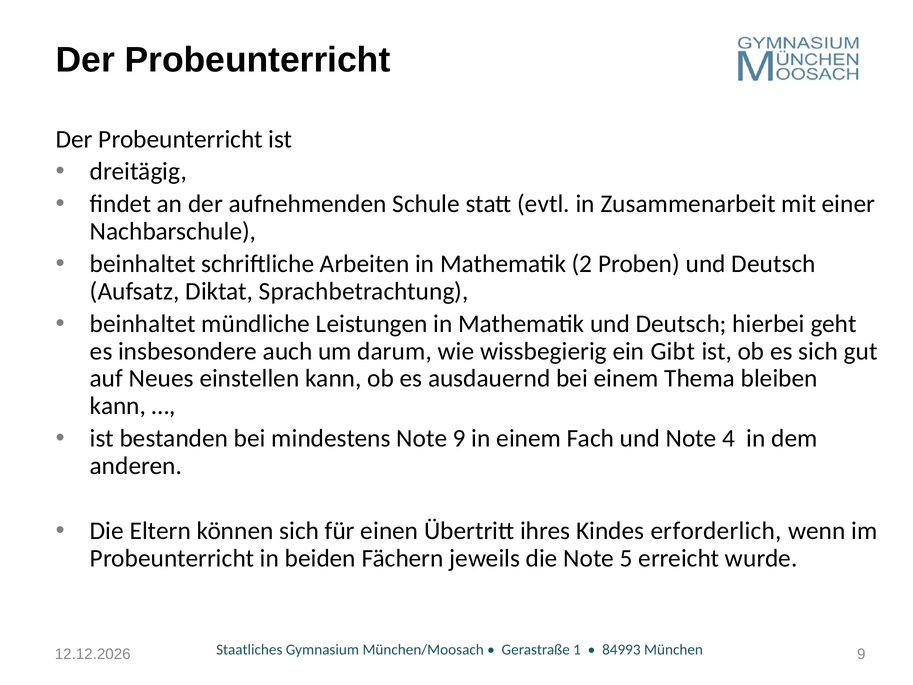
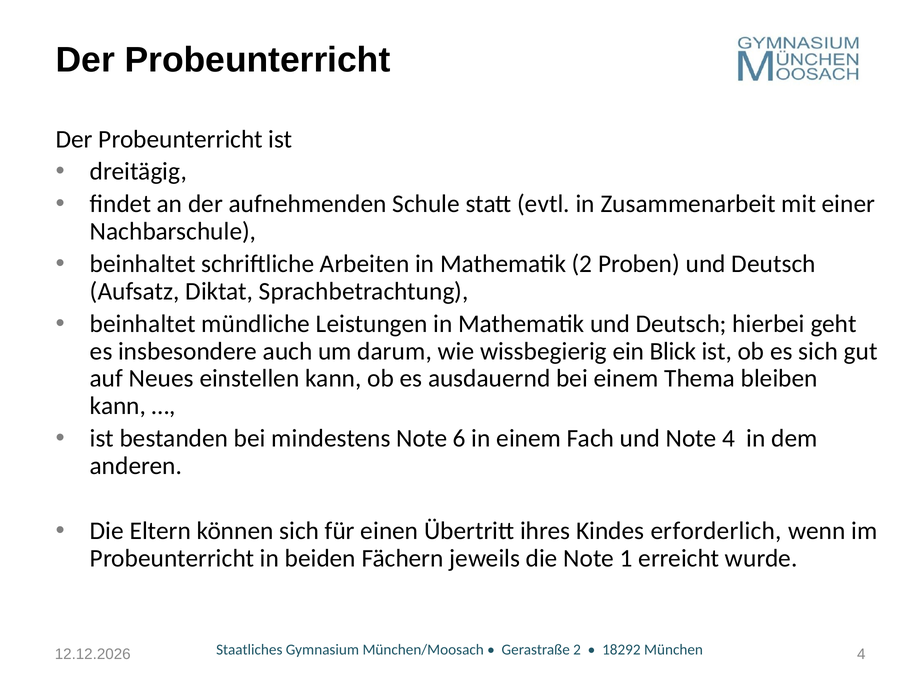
Gibt: Gibt -> Blick (673, 351)
Note 9: 9 -> 6 (459, 438)
5: 5 -> 1 (626, 558)
Gerastraße 1: 1 -> 2 (577, 649)
84993: 84993 -> 18292 (621, 649)
München 9: 9 -> 4 (861, 654)
